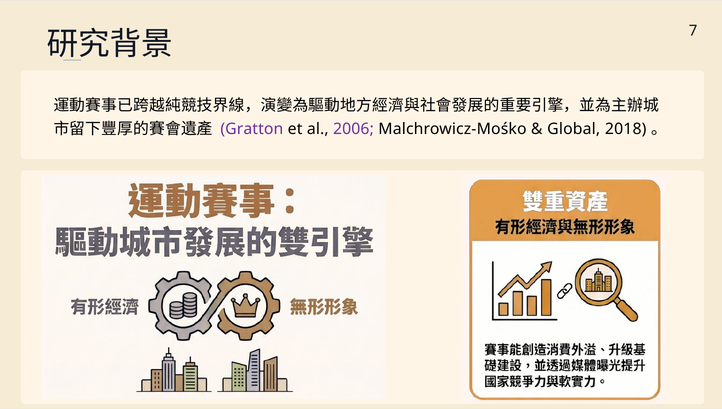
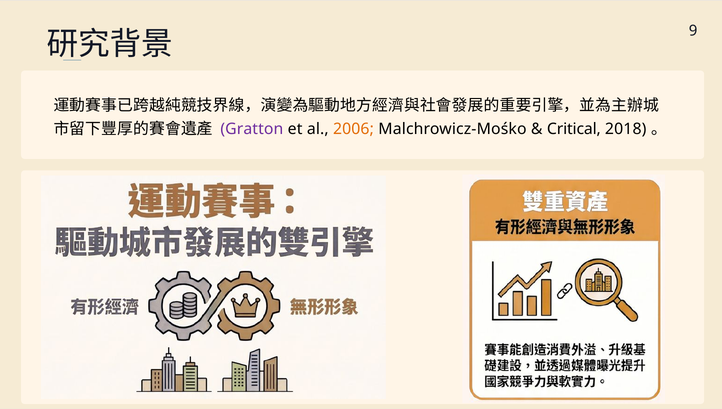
7: 7 -> 9 (693, 31)
2006 colour: purple -> orange (353, 129)
Global: Global -> Critical (574, 129)
